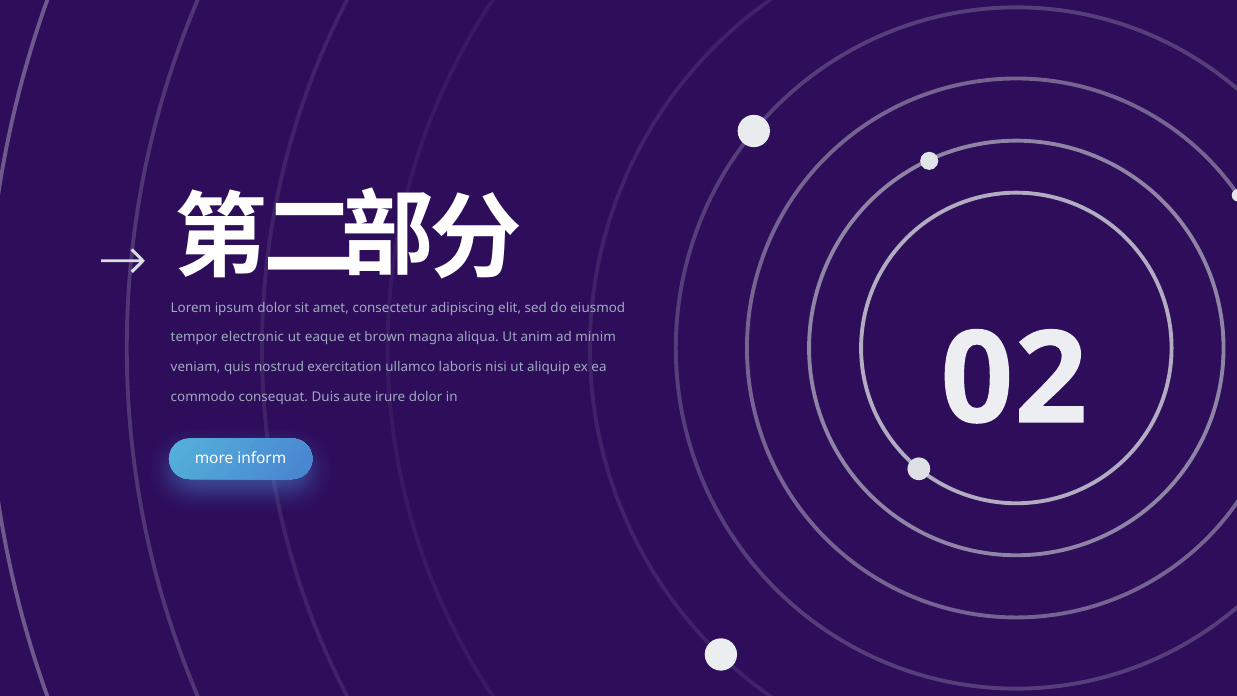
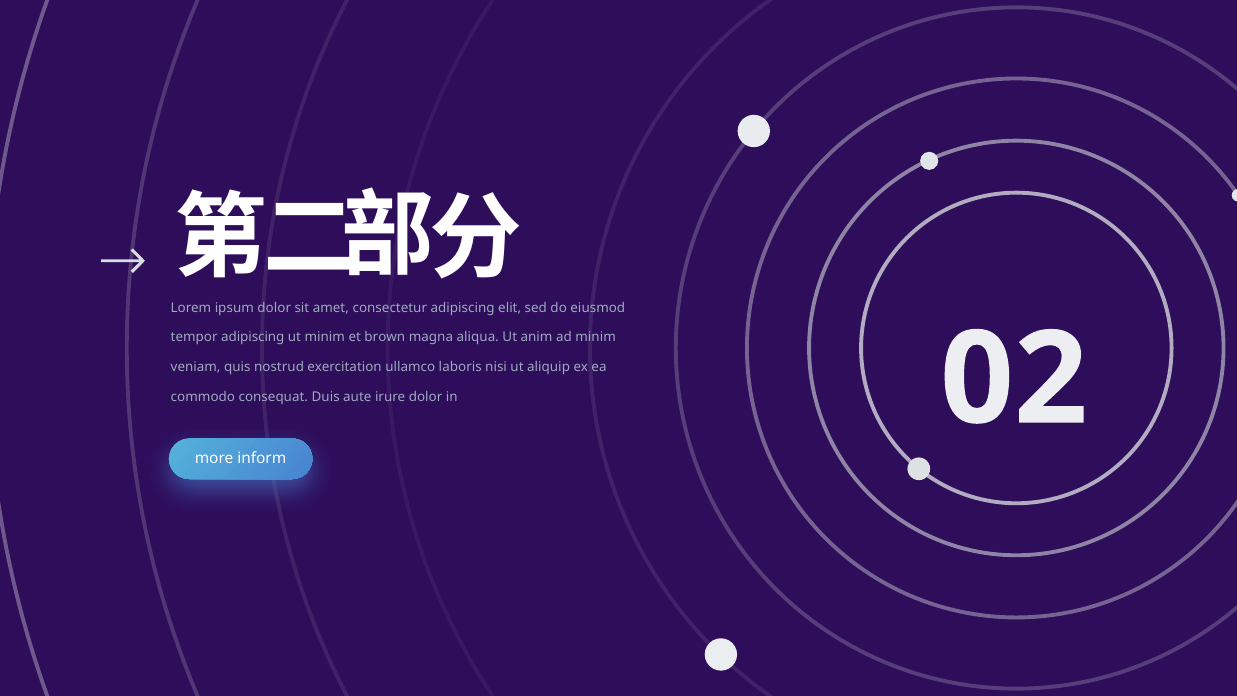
tempor electronic: electronic -> adipiscing (253, 337)
ut eaque: eaque -> minim (325, 337)
